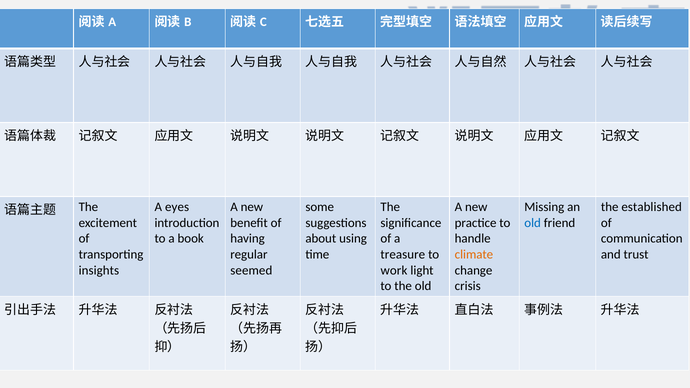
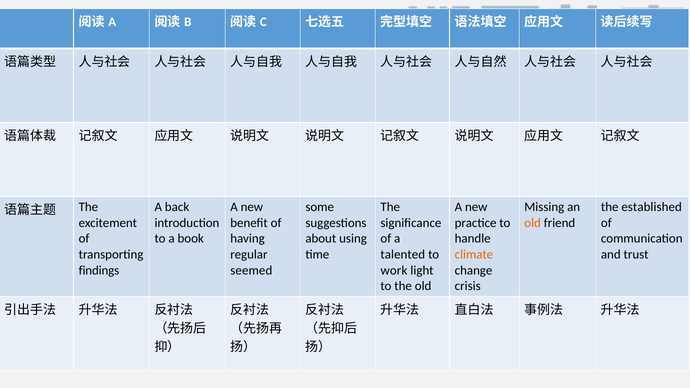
eyes: eyes -> back (177, 207)
old colour: blue -> orange (533, 223)
treasure: treasure -> talented (403, 255)
insights: insights -> findings (99, 270)
